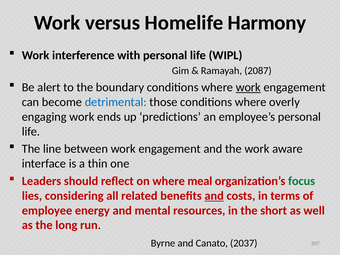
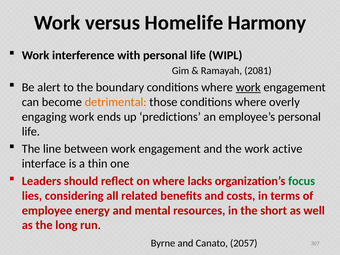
2087: 2087 -> 2081 (258, 71)
detrimental colour: blue -> orange (116, 102)
aware: aware -> active (287, 149)
meal: meal -> lacks (200, 181)
and underline: present -> none (214, 196)
2037: 2037 -> 2057 (244, 243)
